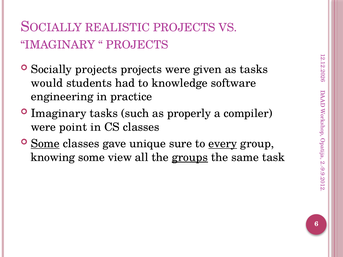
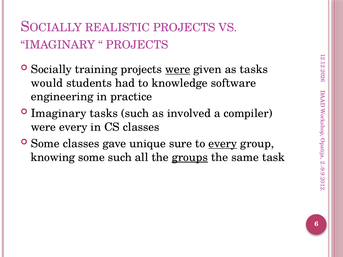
Socially projects: projects -> training (96, 69)
were underline: none -> present (178, 69)
properly: properly -> involved (189, 113)
were point: point -> every (73, 127)
Some underline: present -> none (45, 144)
some view: view -> such (120, 157)
